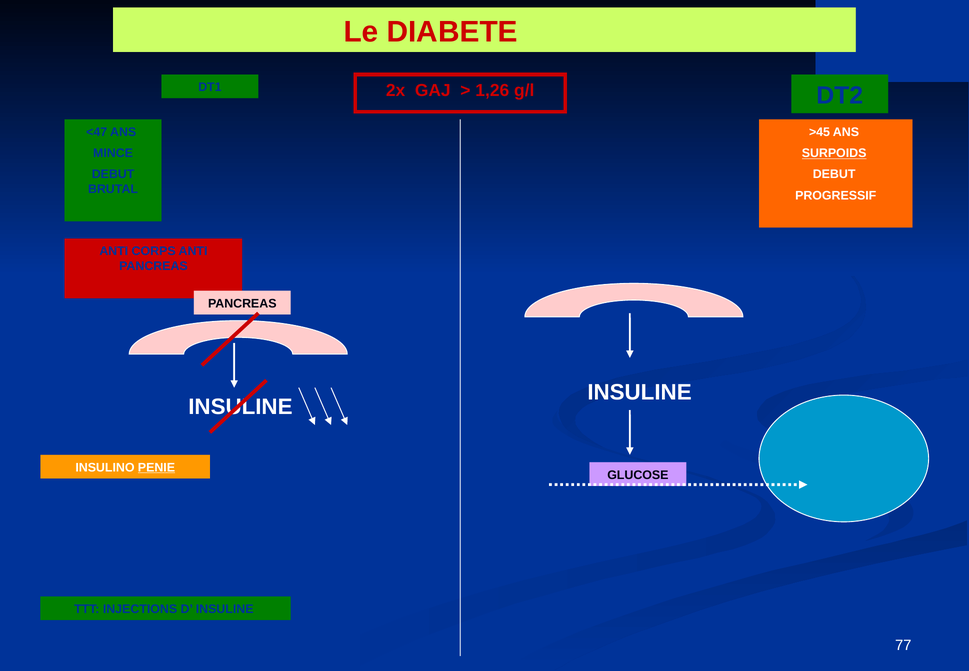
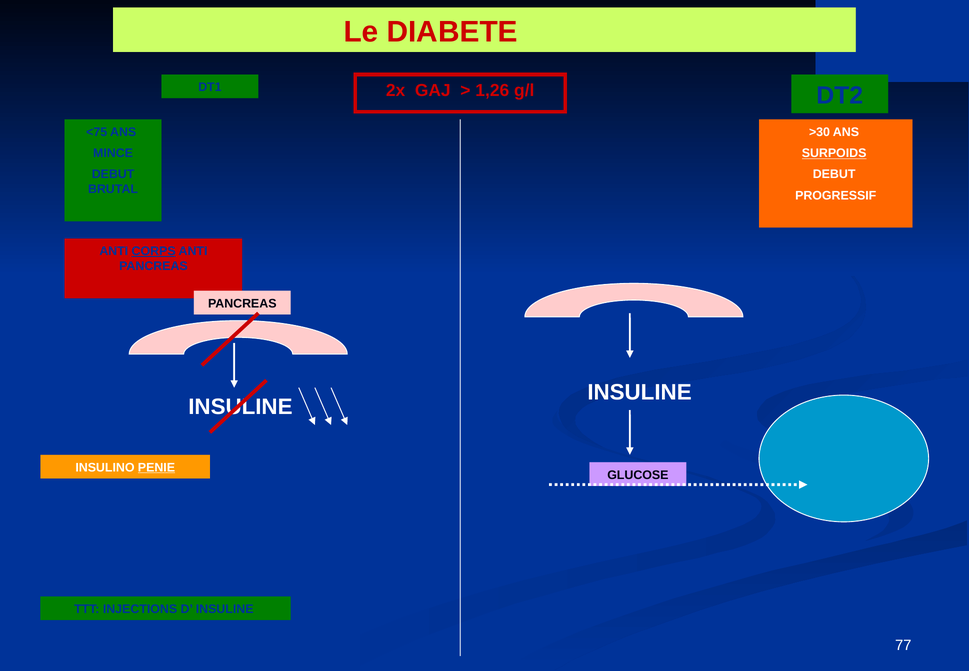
<47: <47 -> <75 (97, 132)
>45: >45 -> >30 (820, 132)
CORPS underline: none -> present (154, 251)
